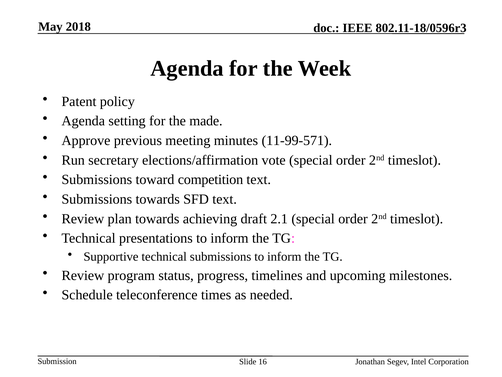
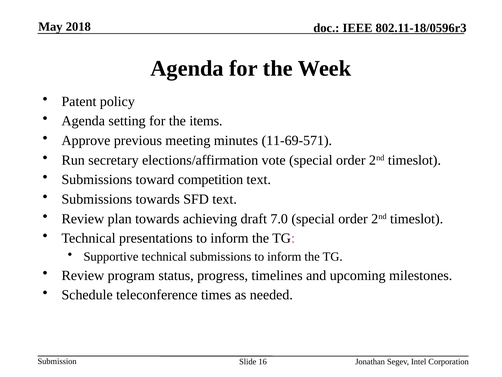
made: made -> items (206, 121)
11-99-571: 11-99-571 -> 11-69-571 (297, 140)
2.1: 2.1 -> 7.0 (279, 218)
